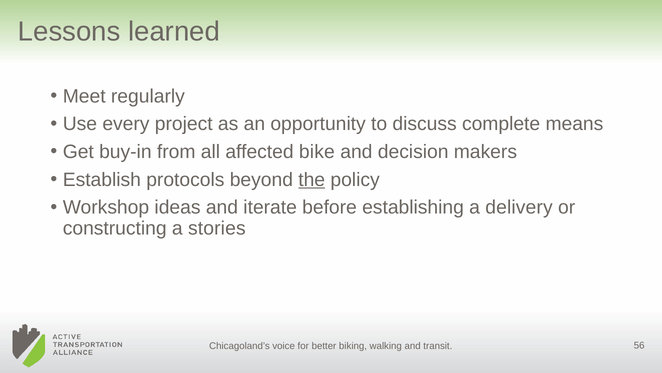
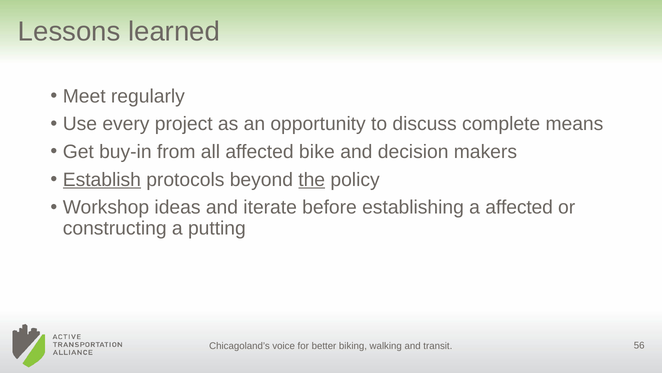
Establish underline: none -> present (102, 179)
a delivery: delivery -> affected (519, 207)
stories: stories -> putting (217, 228)
